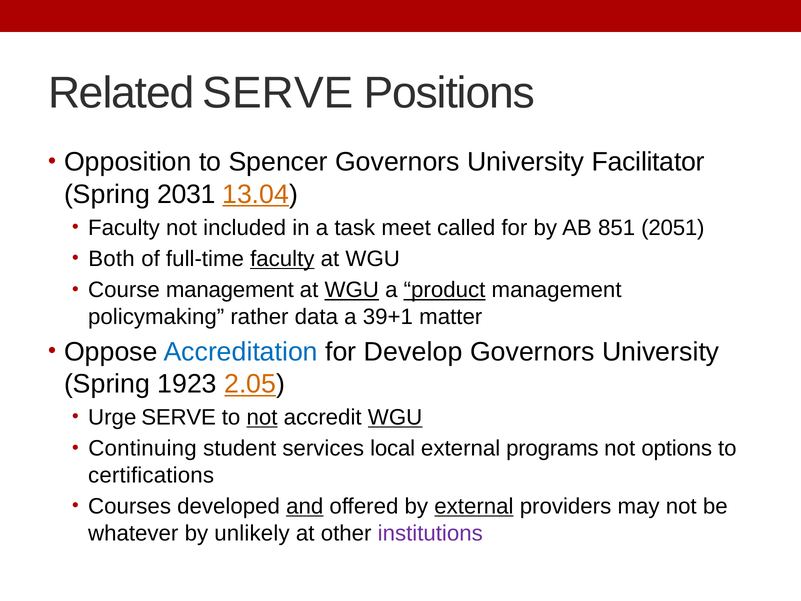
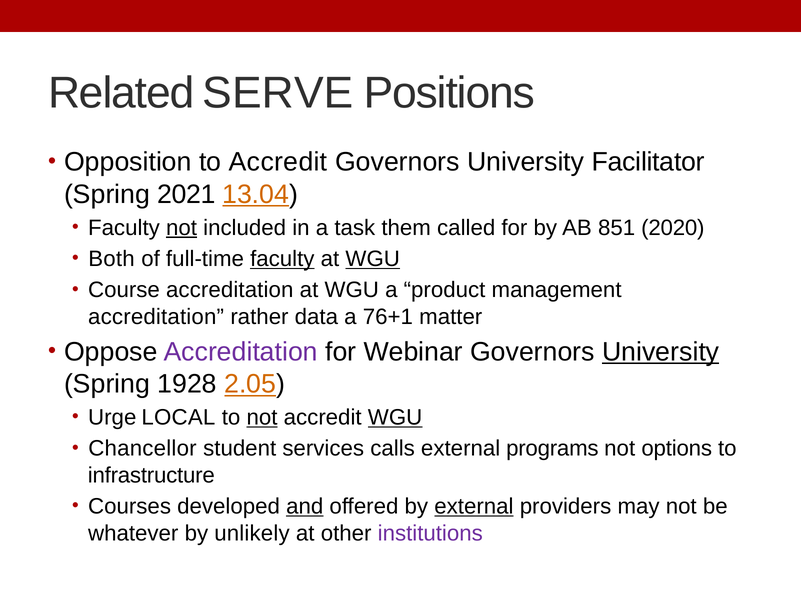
to Spencer: Spencer -> Accredit (278, 162)
2031: 2031 -> 2021 (186, 194)
not underline: none -> present (181, 228)
meet: meet -> them (406, 228)
2051: 2051 -> 2020 (673, 228)
WGU underline: none -> present (373, 259)
Course management: management -> accreditation (230, 290)
WGU underline: present -> none (352, 290)
product underline: present -> none (445, 290)
policymaking: policymaking -> accreditation (156, 317)
39+1: 39+1 -> 76+1 (388, 317)
Accreditation colour: blue -> purple (241, 352)
Develop: Develop -> Webinar (413, 352)
University underline: none -> present (661, 352)
1923: 1923 -> 1928 (187, 384)
Urge SERVE: SERVE -> LOCAL (178, 417)
Continuing: Continuing -> Chancellor (142, 448)
local: local -> calls (393, 448)
certifications: certifications -> infrastructure (151, 475)
